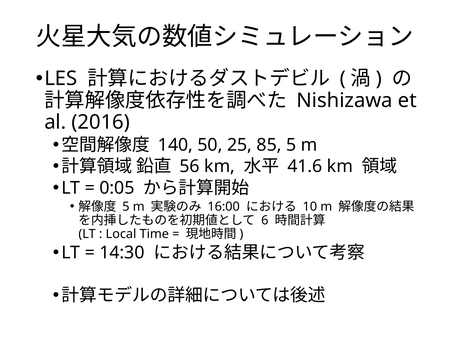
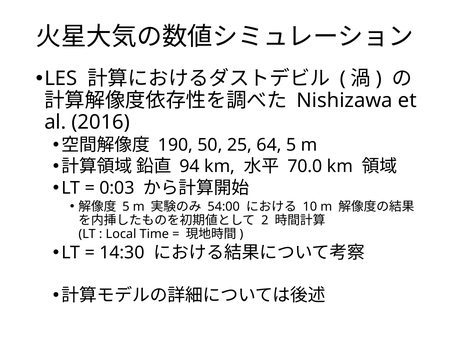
140: 140 -> 190 (175, 145)
85: 85 -> 64 (269, 145)
56: 56 -> 94 (190, 167)
41.6: 41.6 -> 70.0 (305, 167)
0:05: 0:05 -> 0:03 (117, 188)
16:00: 16:00 -> 54:00 (224, 207)
6: 6 -> 2 (265, 220)
